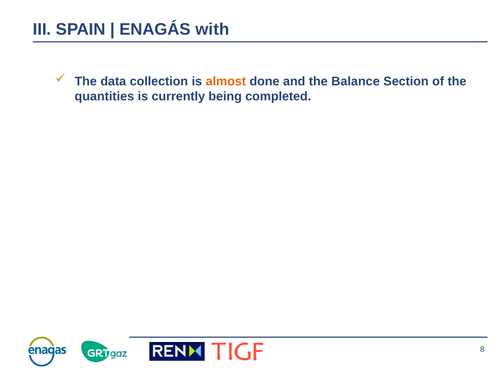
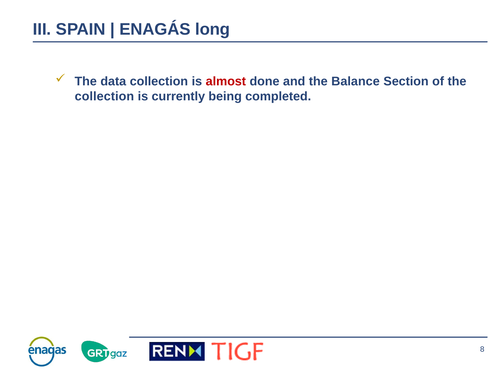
with: with -> long (213, 29)
almost colour: orange -> red (226, 81)
quantities: quantities -> collection (104, 96)
